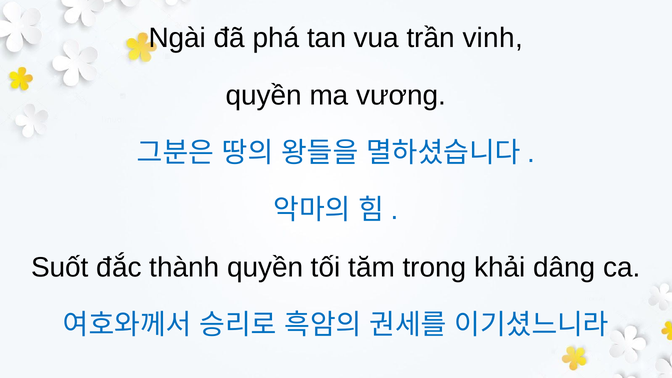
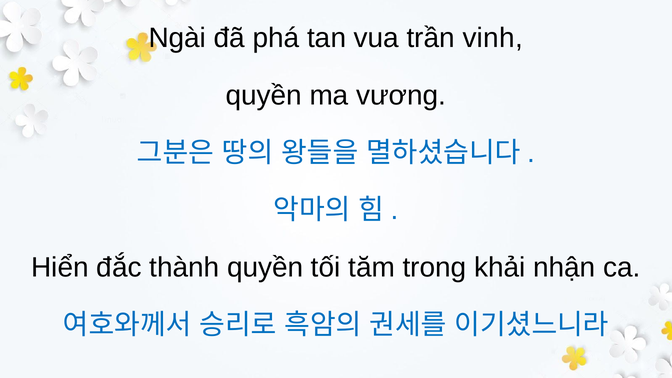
Suốt: Suốt -> Hiển (60, 268)
dâng: dâng -> nhận (564, 268)
